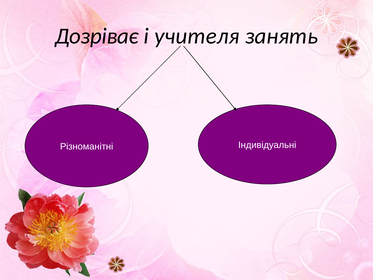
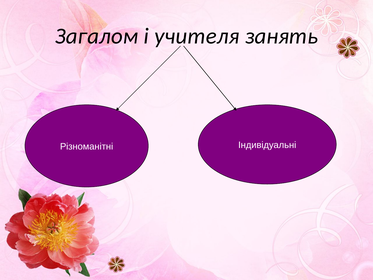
Дозріває: Дозріває -> Загалом (97, 36)
